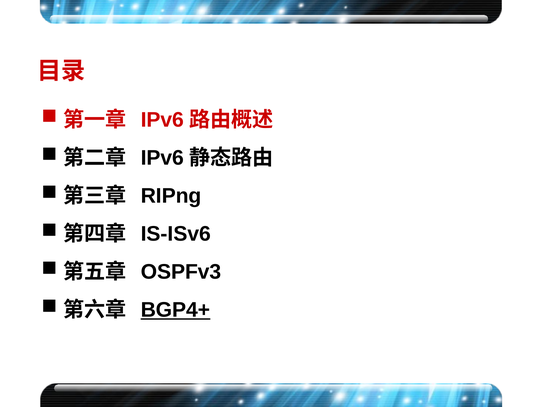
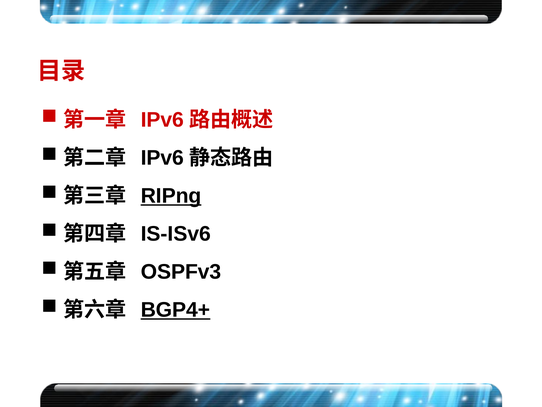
RIPng underline: none -> present (171, 196)
